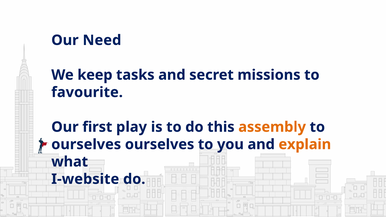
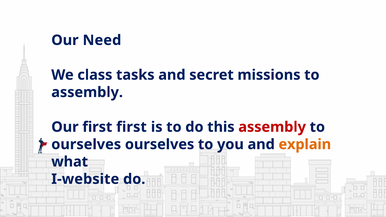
keep: keep -> class (95, 75)
favourite: favourite -> assembly (87, 92)
first play: play -> first (132, 127)
assembly colour: orange -> red (272, 127)
